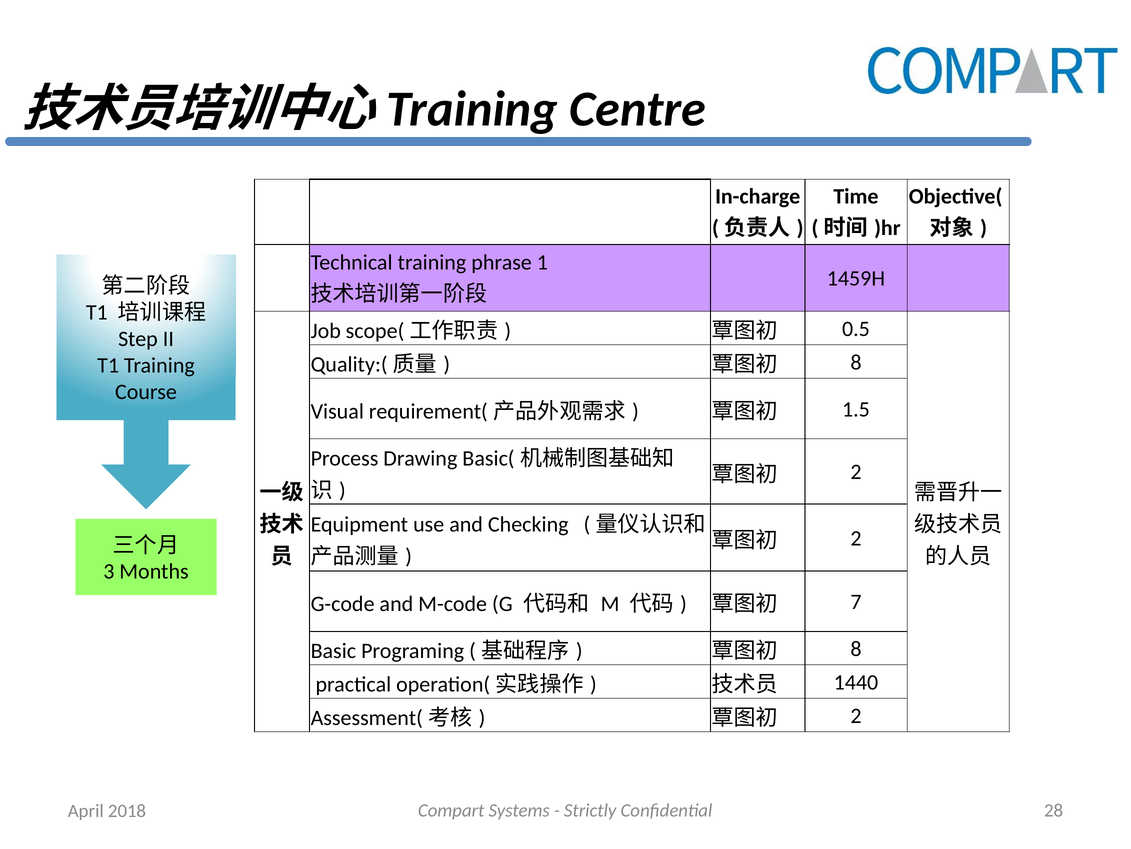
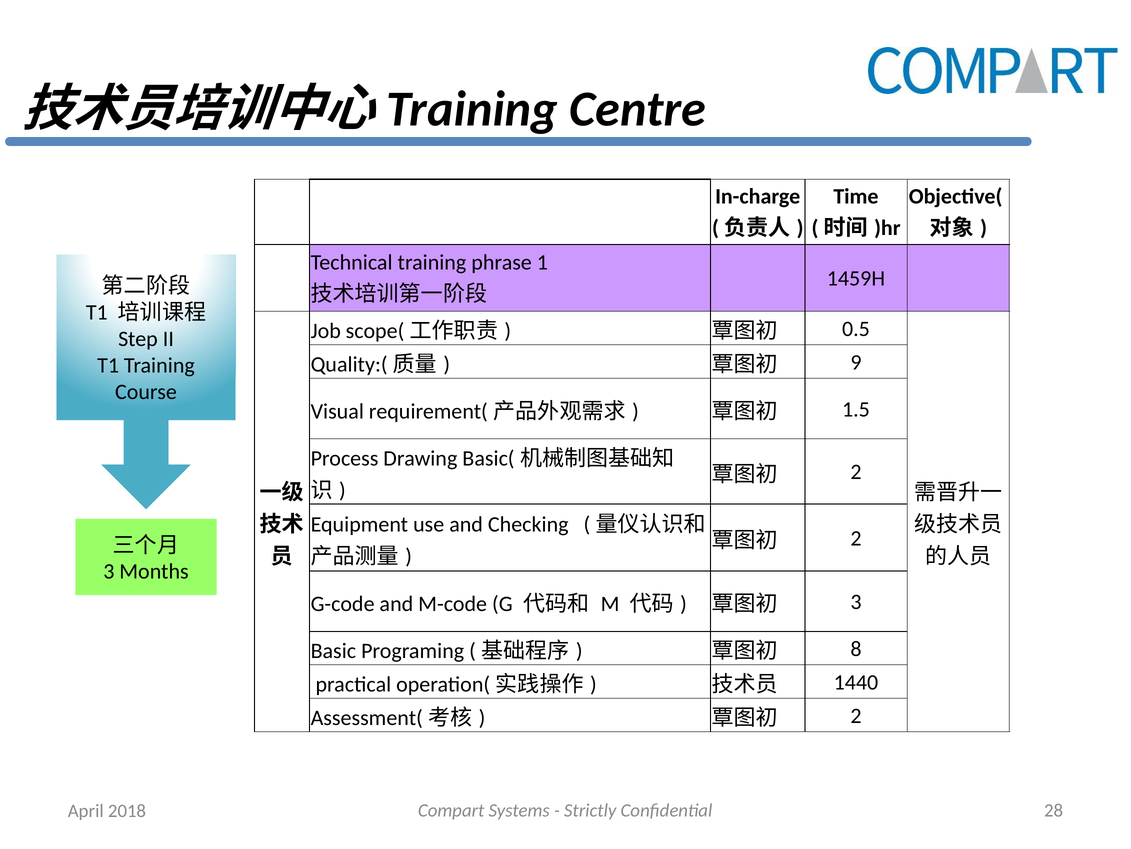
8: 8 -> 9 (856, 362)
7: 7 -> 3 (856, 601)
